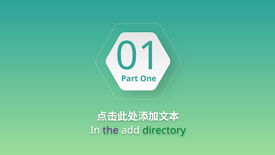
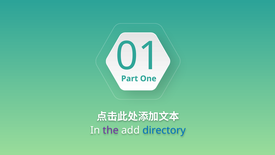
directory colour: green -> blue (164, 130)
